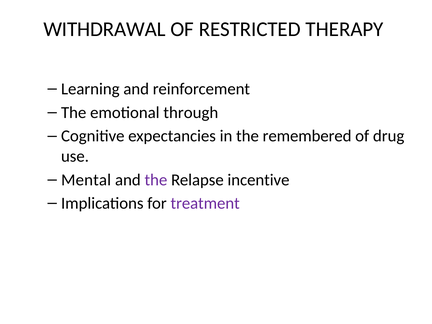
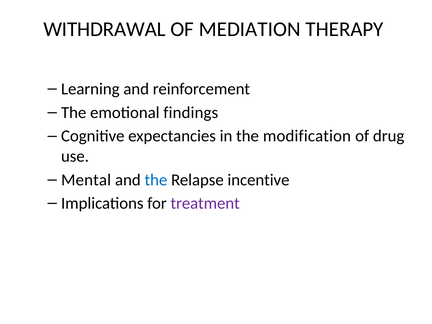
RESTRICTED: RESTRICTED -> MEDIATION (250, 29)
through: through -> findings (191, 113)
remembered: remembered -> modification (307, 136)
the colour: purple -> blue (156, 180)
